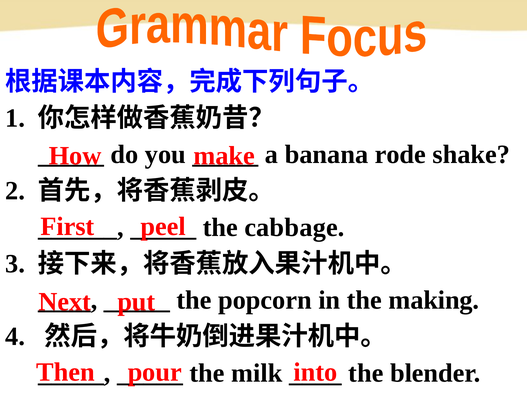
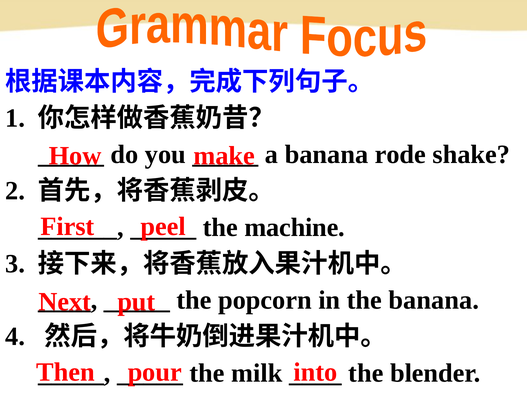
cabbage: cabbage -> machine (295, 227)
the making: making -> banana (434, 300)
